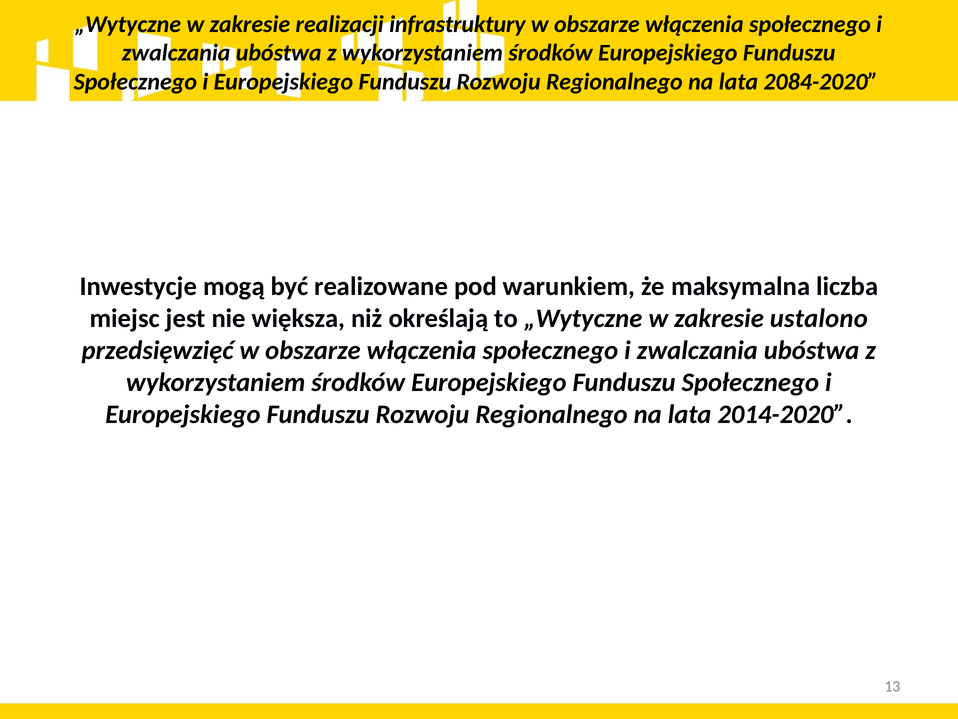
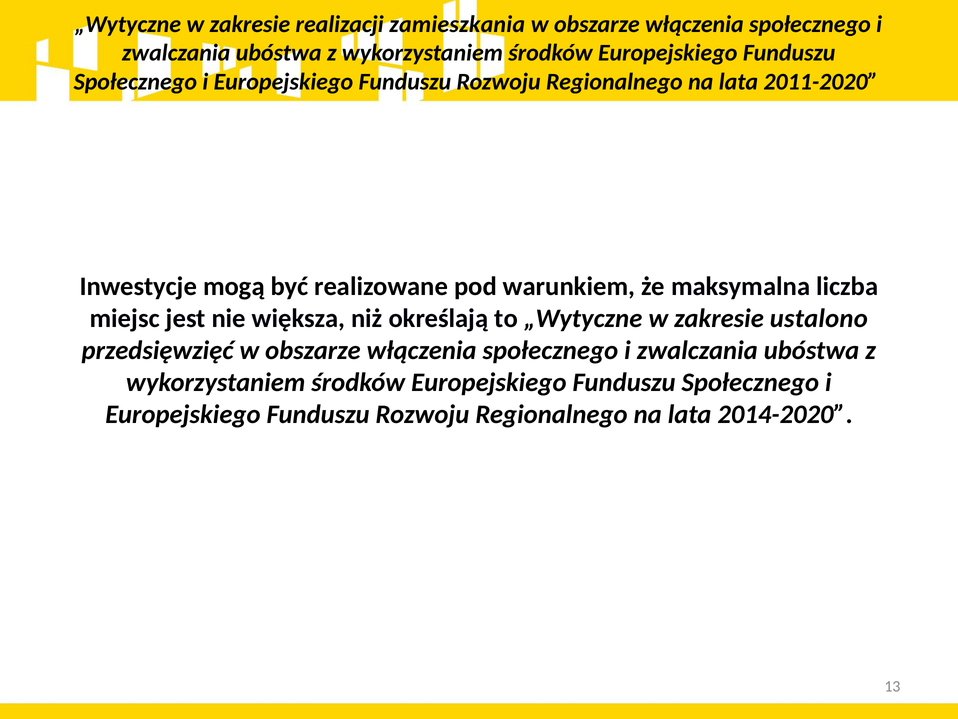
infrastruktury: infrastruktury -> zamieszkania (457, 24)
2084-2020: 2084-2020 -> 2011-2020 (821, 82)
